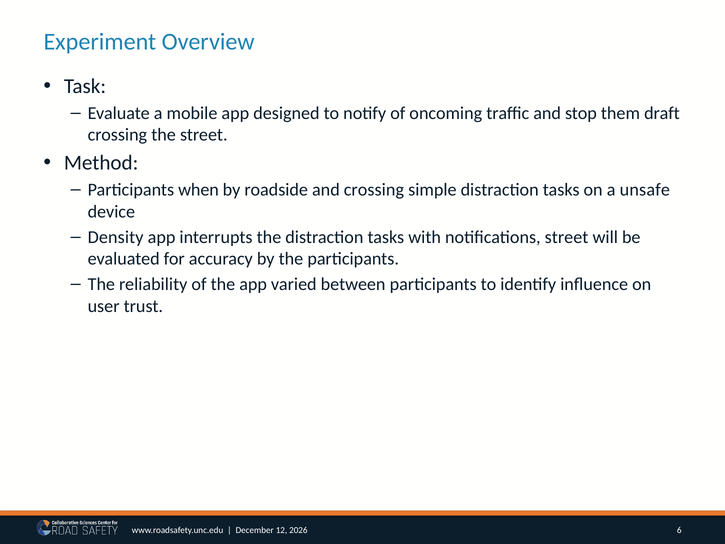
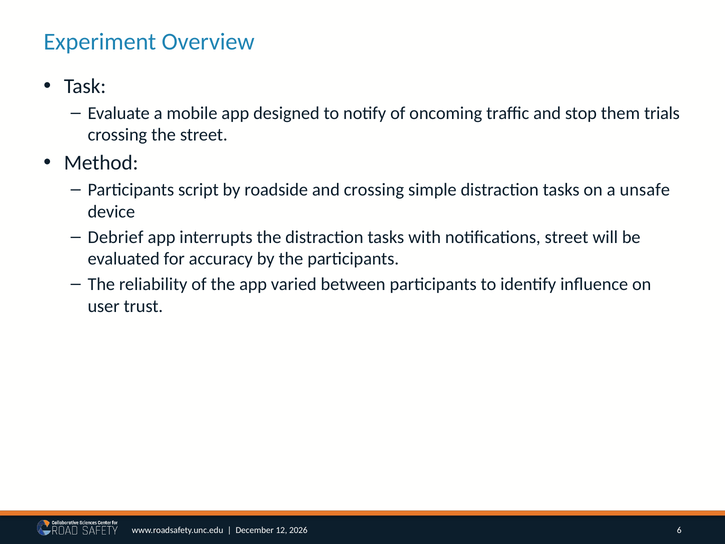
draft: draft -> trials (662, 113)
when: when -> script (198, 190)
Density: Density -> Debrief (116, 237)
